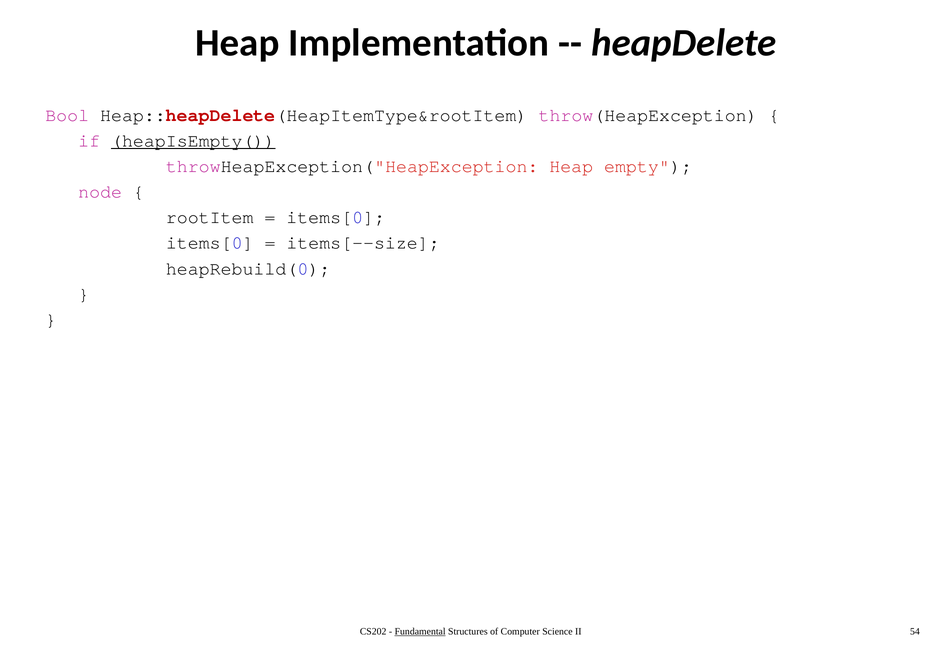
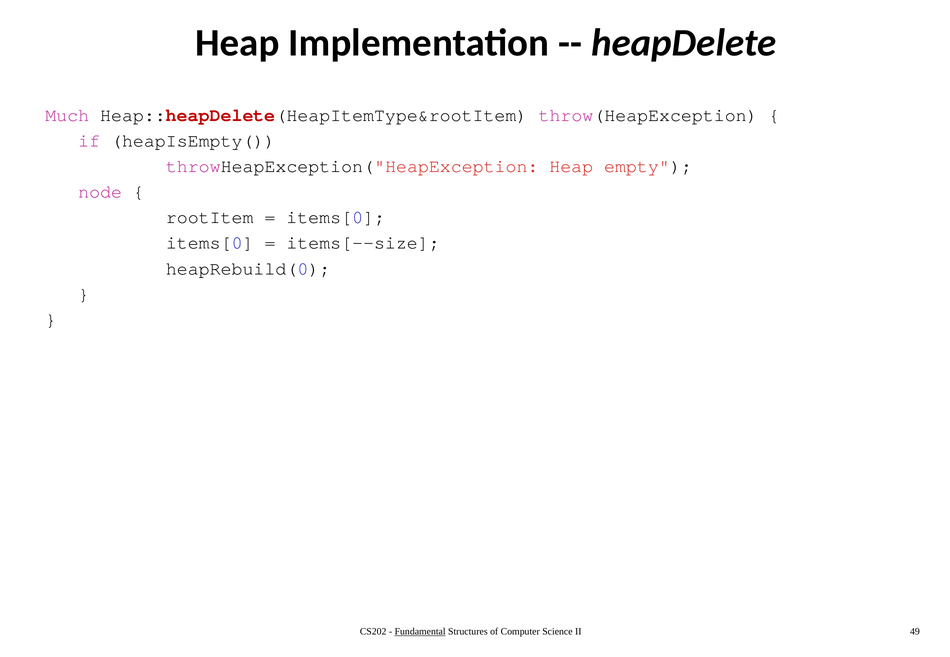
Bool: Bool -> Much (67, 115)
heapIsEmpty( underline: present -> none (193, 141)
54: 54 -> 49 (915, 632)
